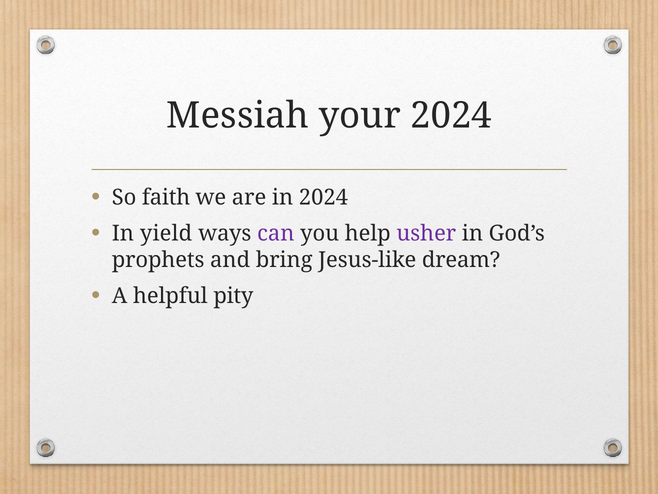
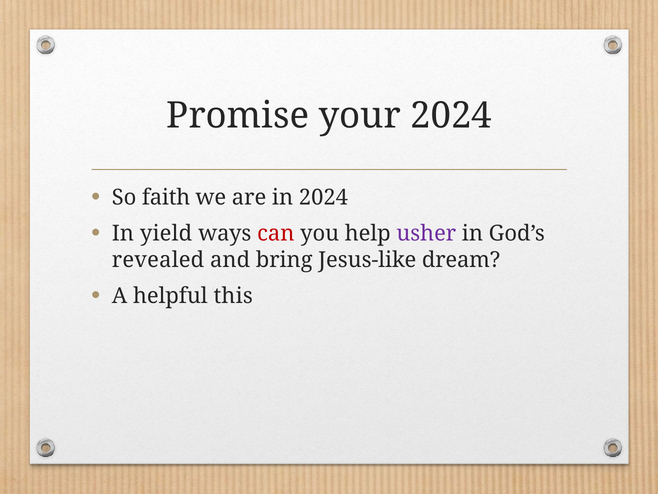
Messiah: Messiah -> Promise (238, 115)
can colour: purple -> red (276, 233)
prophets: prophets -> revealed (158, 260)
pity: pity -> this (233, 296)
